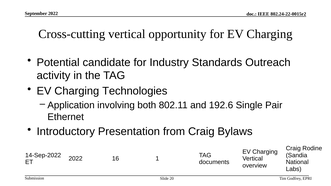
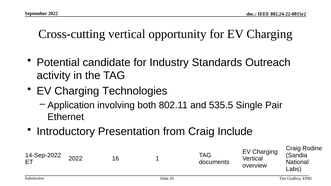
192.6: 192.6 -> 535.5 (221, 105)
Bylaws: Bylaws -> Include (235, 132)
